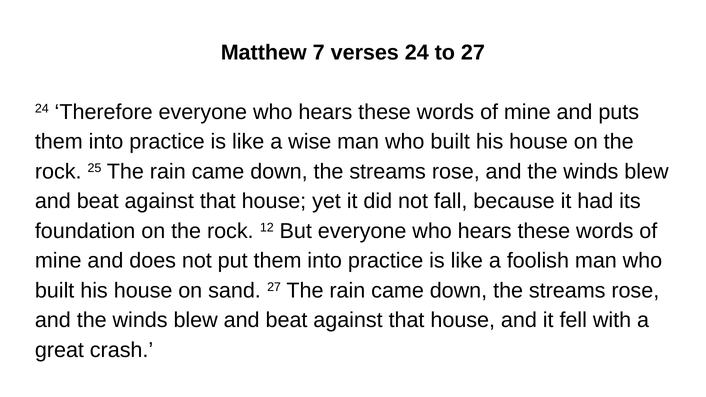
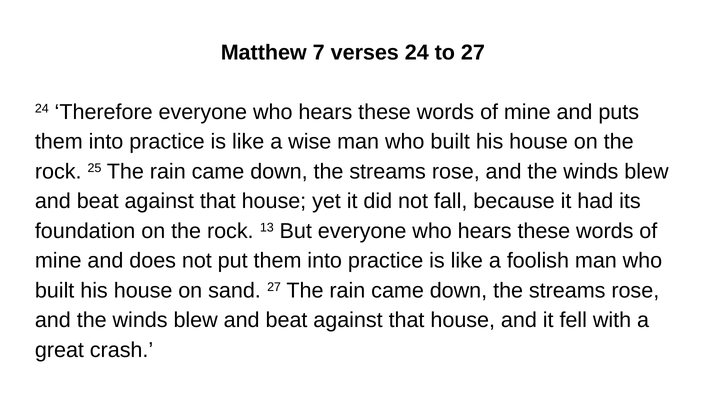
12: 12 -> 13 (267, 228)
